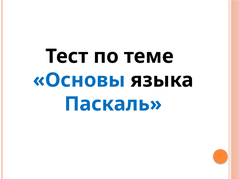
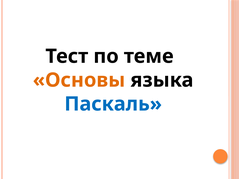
Основы colour: blue -> orange (79, 80)
